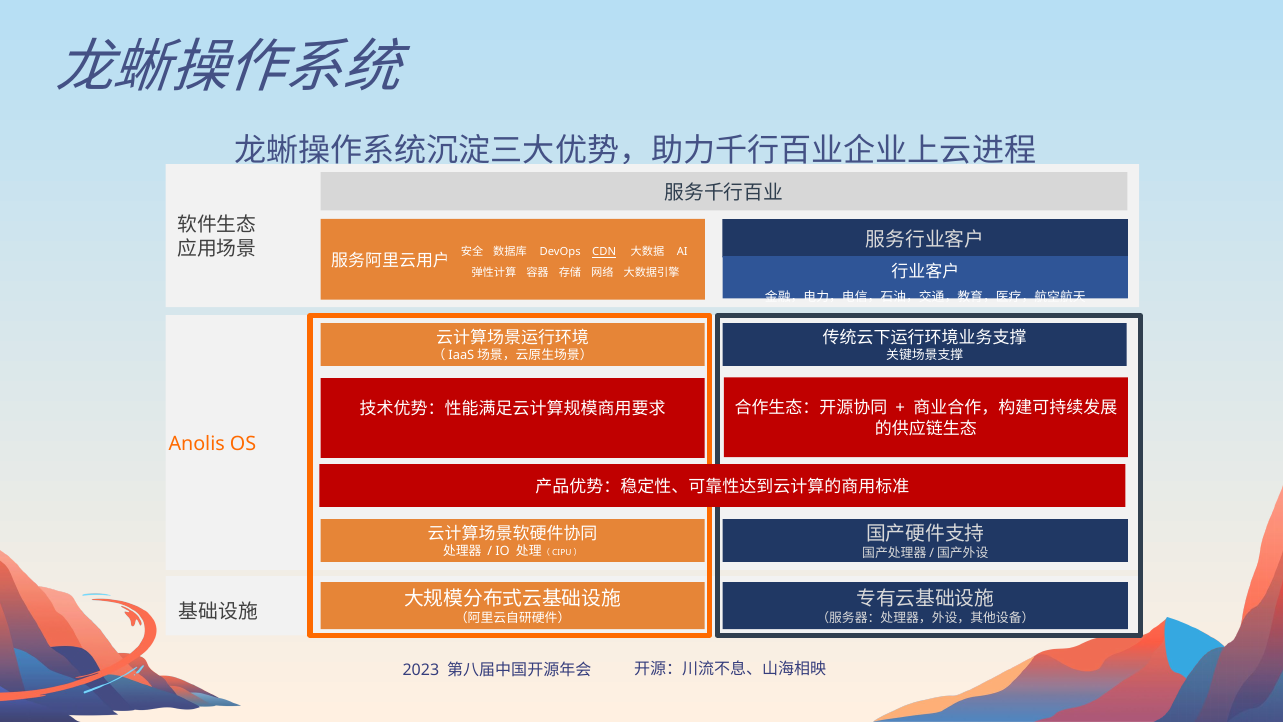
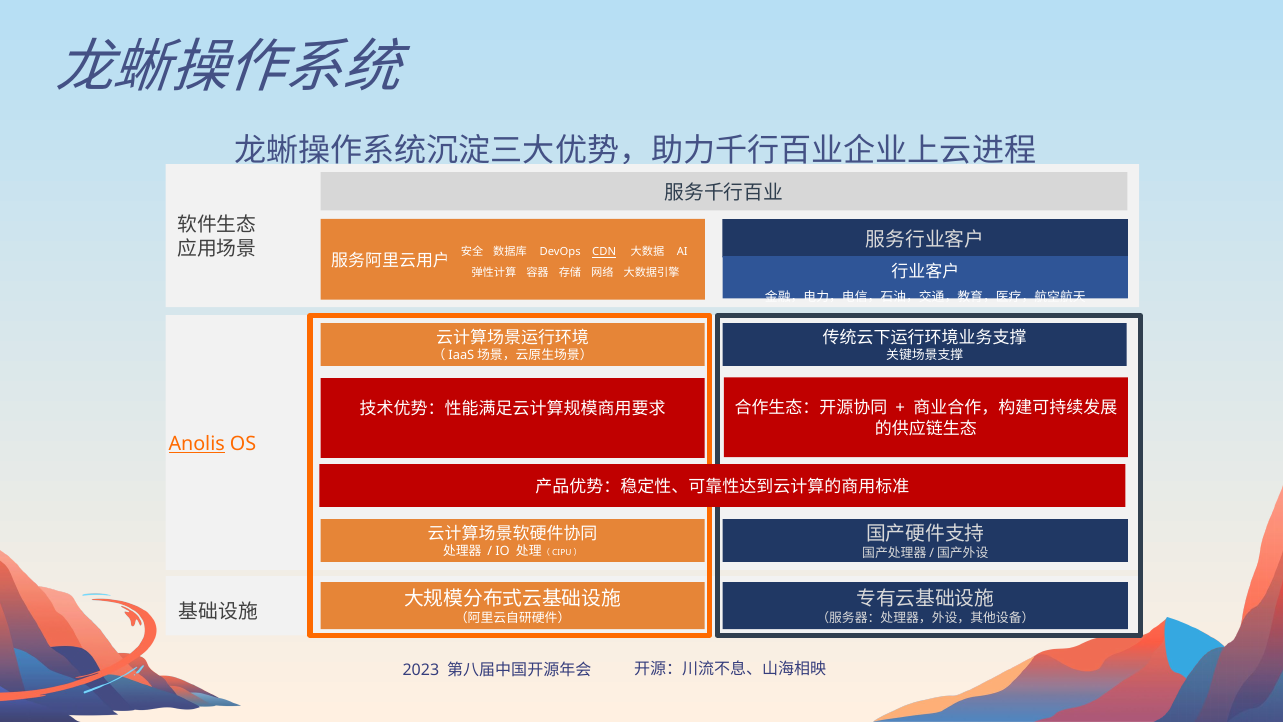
Anolis underline: none -> present (197, 444)
